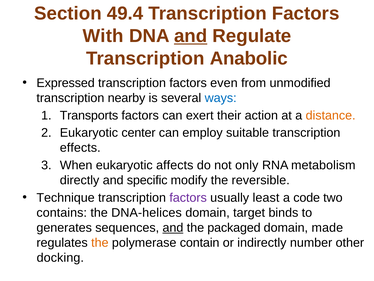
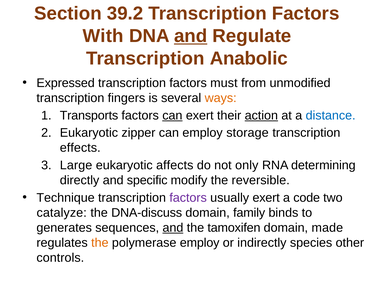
49.4: 49.4 -> 39.2 (125, 13)
even: even -> must (224, 83)
nearby: nearby -> fingers (126, 98)
ways colour: blue -> orange (221, 98)
can underline: none -> present (172, 115)
action underline: none -> present (261, 115)
distance colour: orange -> blue (331, 115)
center: center -> zipper (138, 133)
suitable: suitable -> storage (247, 133)
When: When -> Large (76, 165)
metabolism: metabolism -> determining (323, 165)
usually least: least -> exert (266, 197)
contains: contains -> catalyze (62, 212)
DNA-helices: DNA-helices -> DNA-discuss (147, 212)
target: target -> family (249, 212)
packaged: packaged -> tamoxifen (234, 227)
polymerase contain: contain -> employ (200, 242)
number: number -> species (311, 242)
docking: docking -> controls (60, 257)
